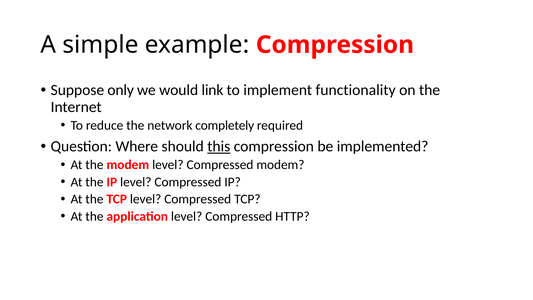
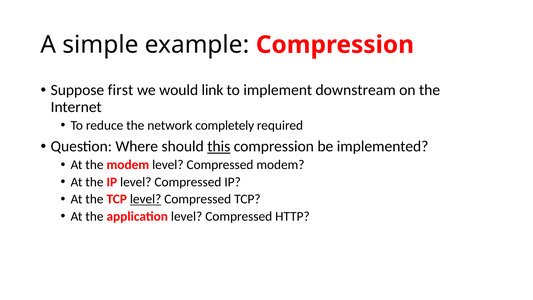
only: only -> first (120, 90)
functionality: functionality -> downstream (356, 90)
level underline: none -> present (146, 199)
